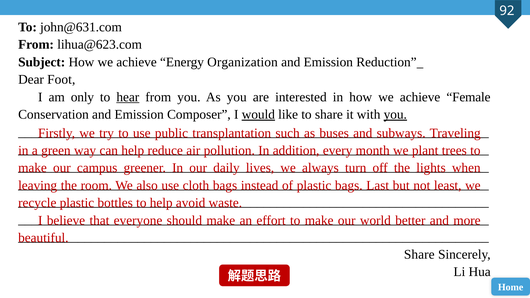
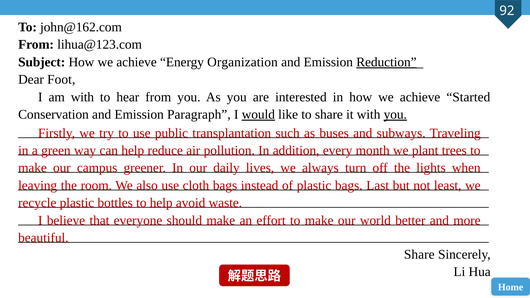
john@631.com: john@631.com -> john@162.com (81, 27)
lihua@623.com: lihua@623.com -> lihua@123.com (100, 45)
Reduction underline: none -> present (386, 62)
am only: only -> with (82, 97)
hear underline: present -> none (128, 97)
Female: Female -> Started (468, 97)
Composer: Composer -> Paragraph (199, 115)
